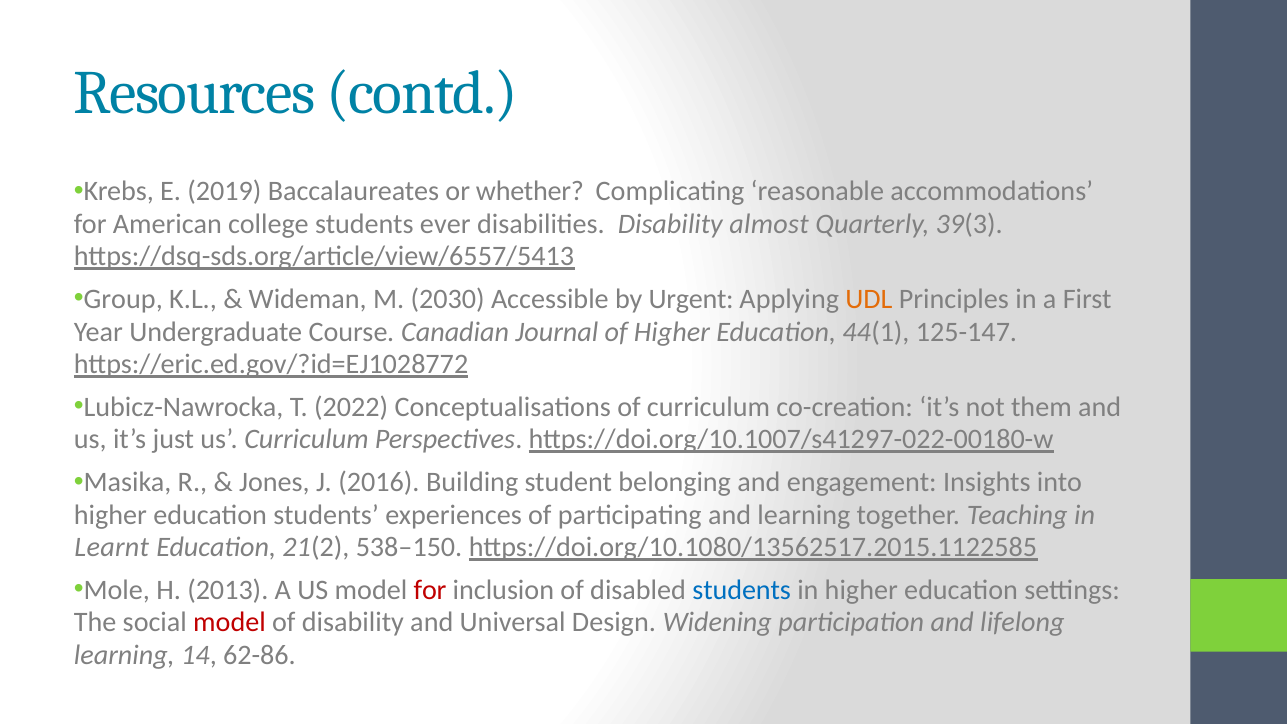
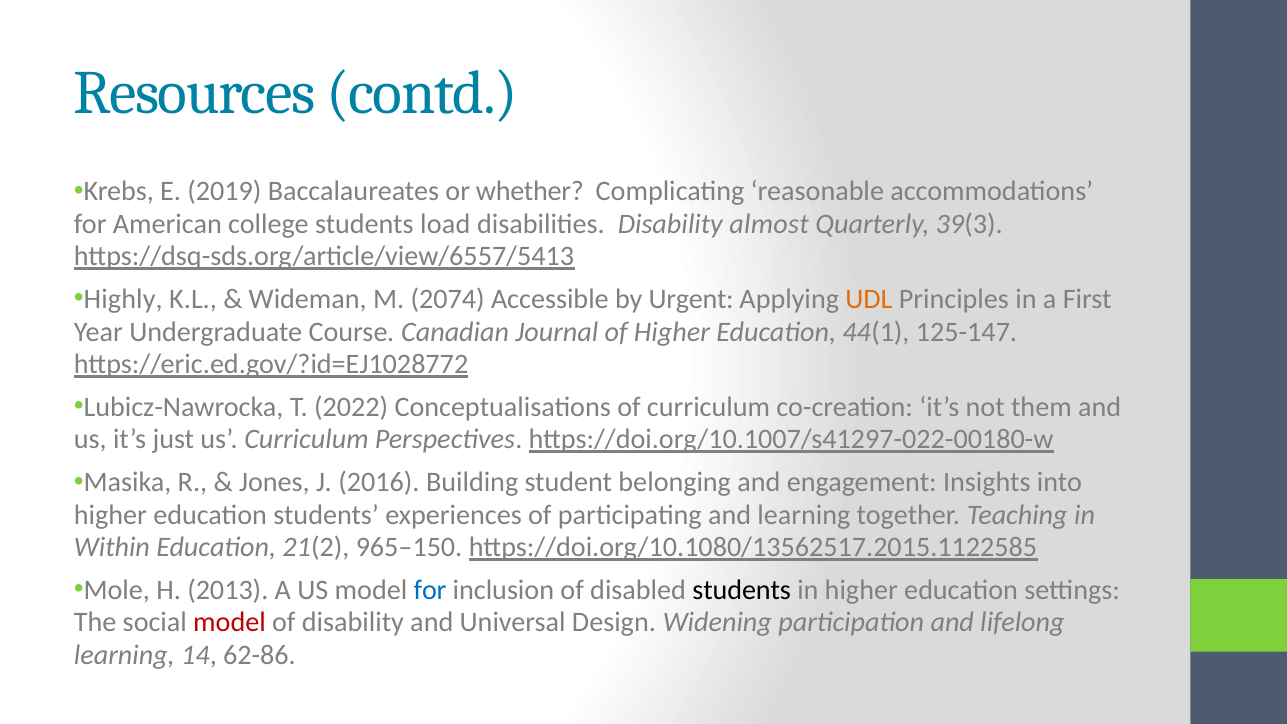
ever: ever -> load (445, 224)
Group: Group -> Highly (123, 299)
2030: 2030 -> 2074 (448, 299)
Learnt: Learnt -> Within (112, 547)
538–150: 538–150 -> 965–150 (409, 547)
for colour: red -> blue (430, 590)
students colour: blue -> black (742, 590)
